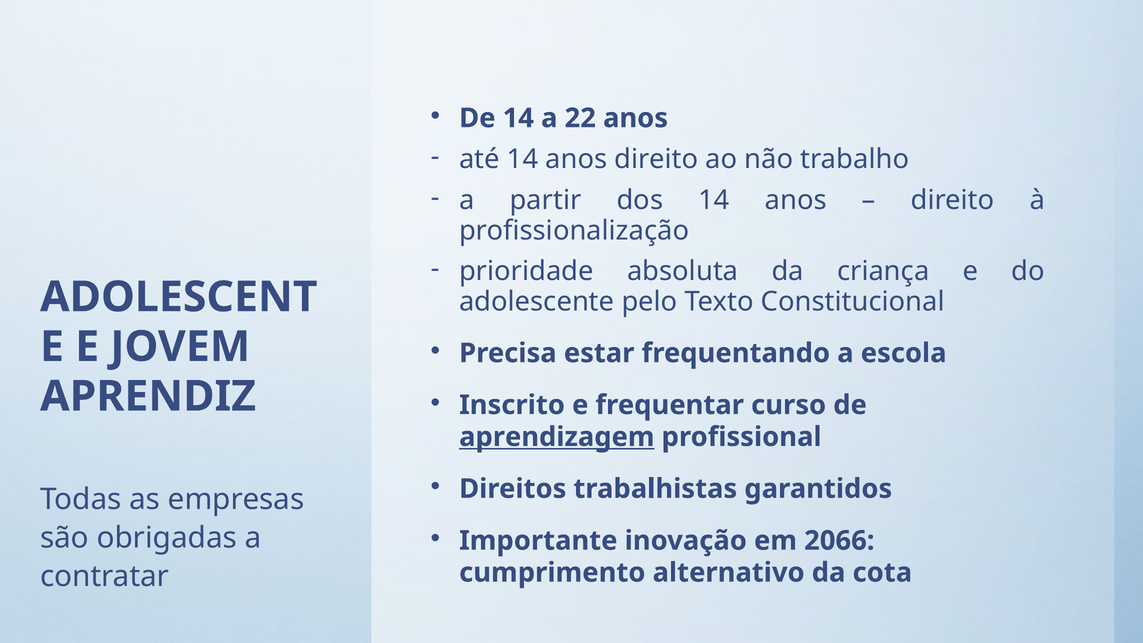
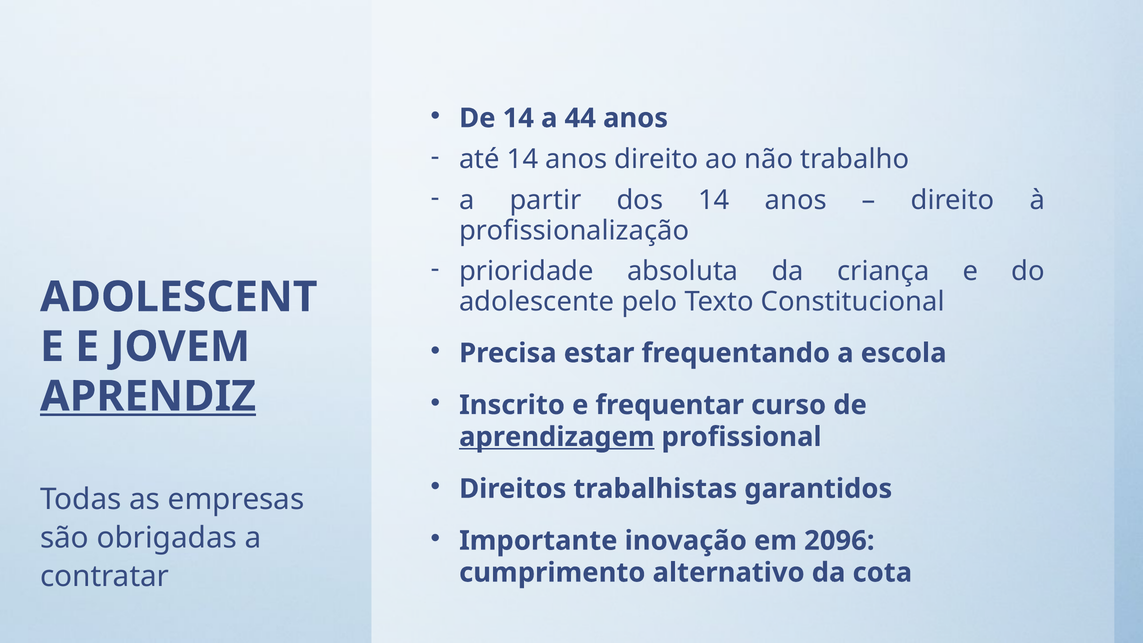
22: 22 -> 44 (580, 118)
APRENDIZ underline: none -> present (148, 397)
2066: 2066 -> 2096 (839, 541)
